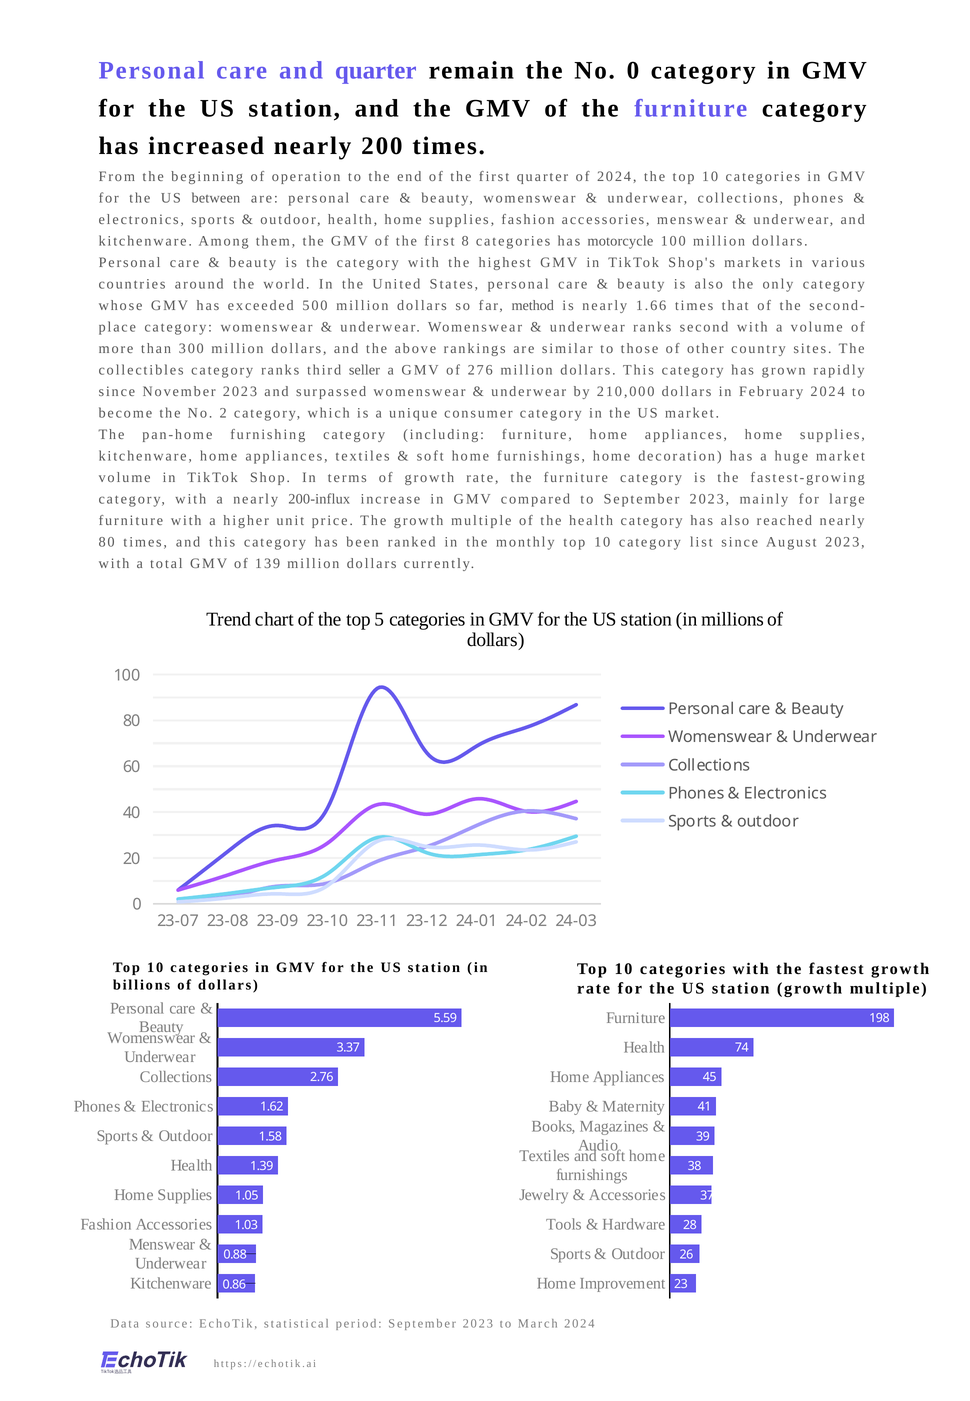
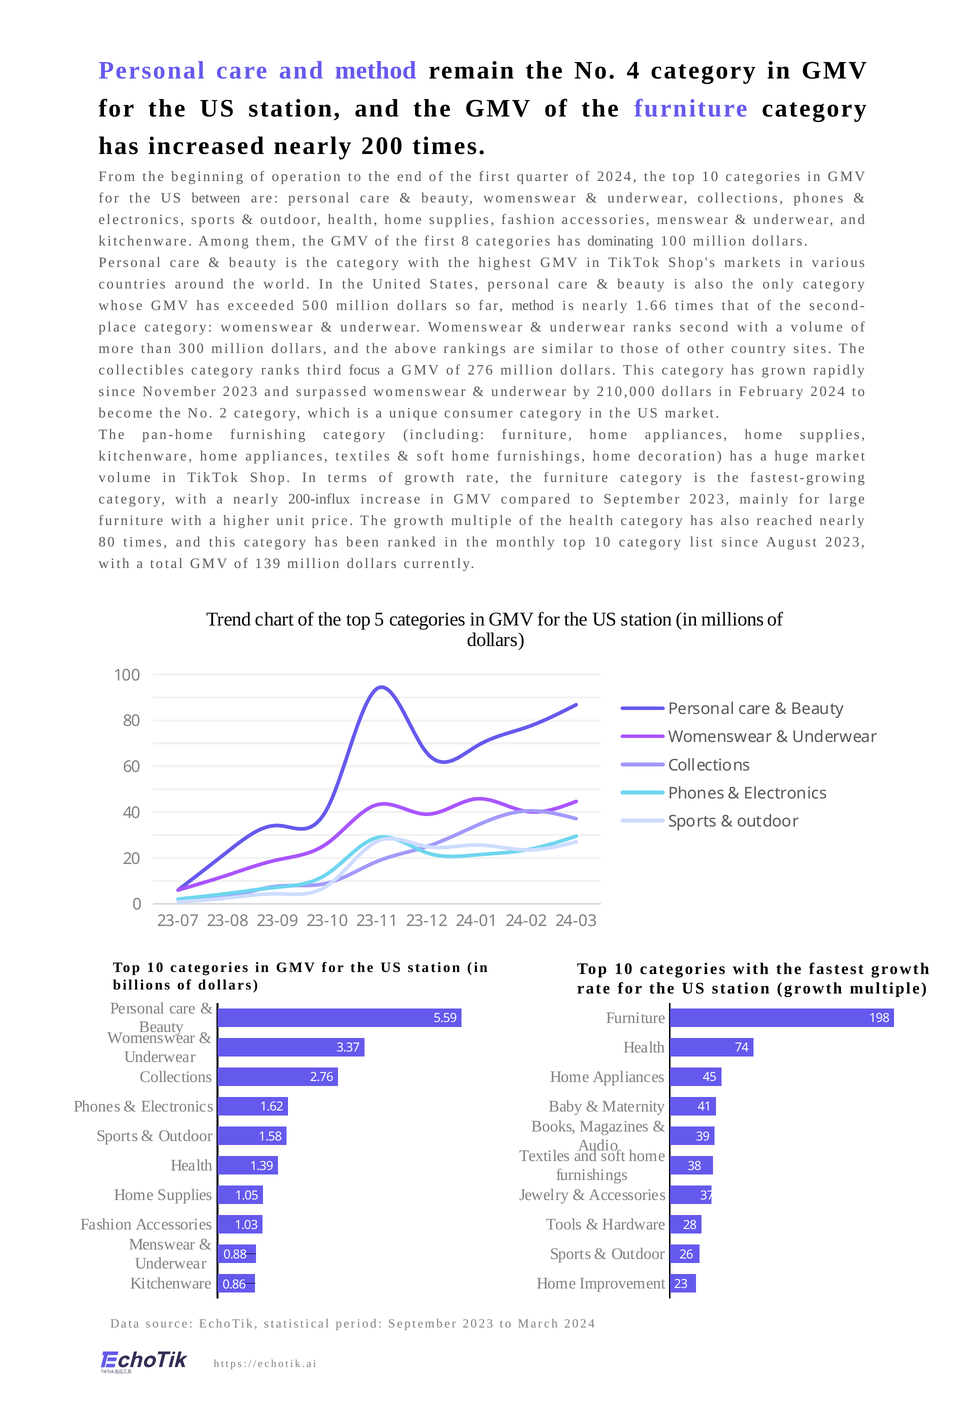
and quarter: quarter -> method (376, 71)
No 0: 0 -> 4 (633, 71)
motorcycle: motorcycle -> dominating (620, 241)
seller: seller -> focus (364, 370)
